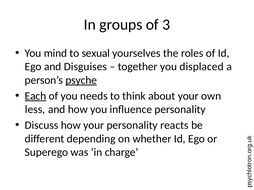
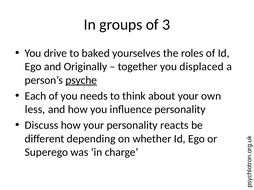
mind: mind -> drive (55, 53)
sexual: sexual -> baked (96, 53)
Disguises: Disguises -> Originally (85, 67)
Each underline: present -> none (35, 96)
